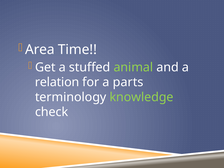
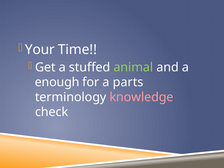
Area: Area -> Your (40, 50)
relation: relation -> enough (57, 82)
knowledge colour: light green -> pink (142, 97)
